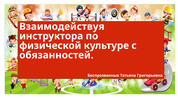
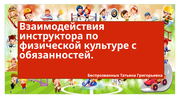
Взаимодействуя: Взаимодействуя -> Взаимодействия (62, 27)
